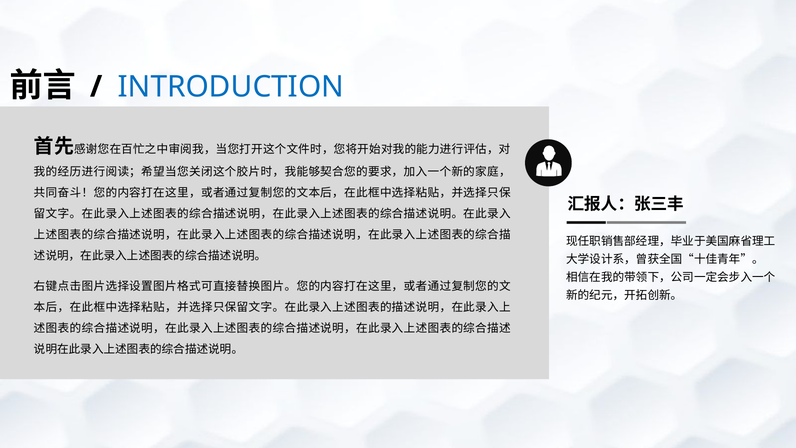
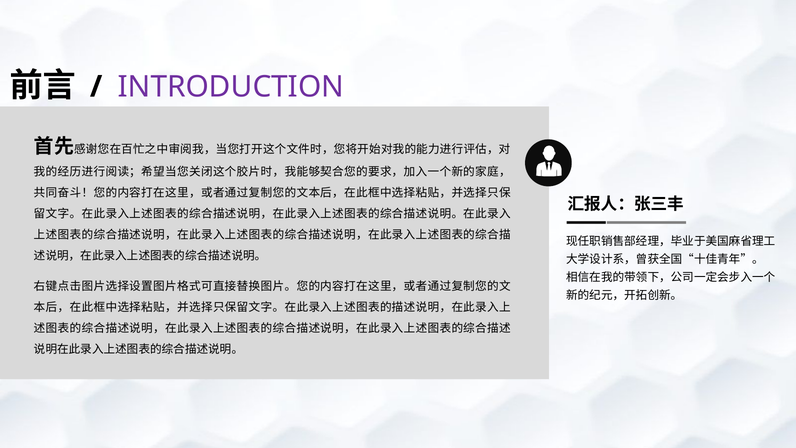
INTRODUCTION colour: blue -> purple (231, 87)
